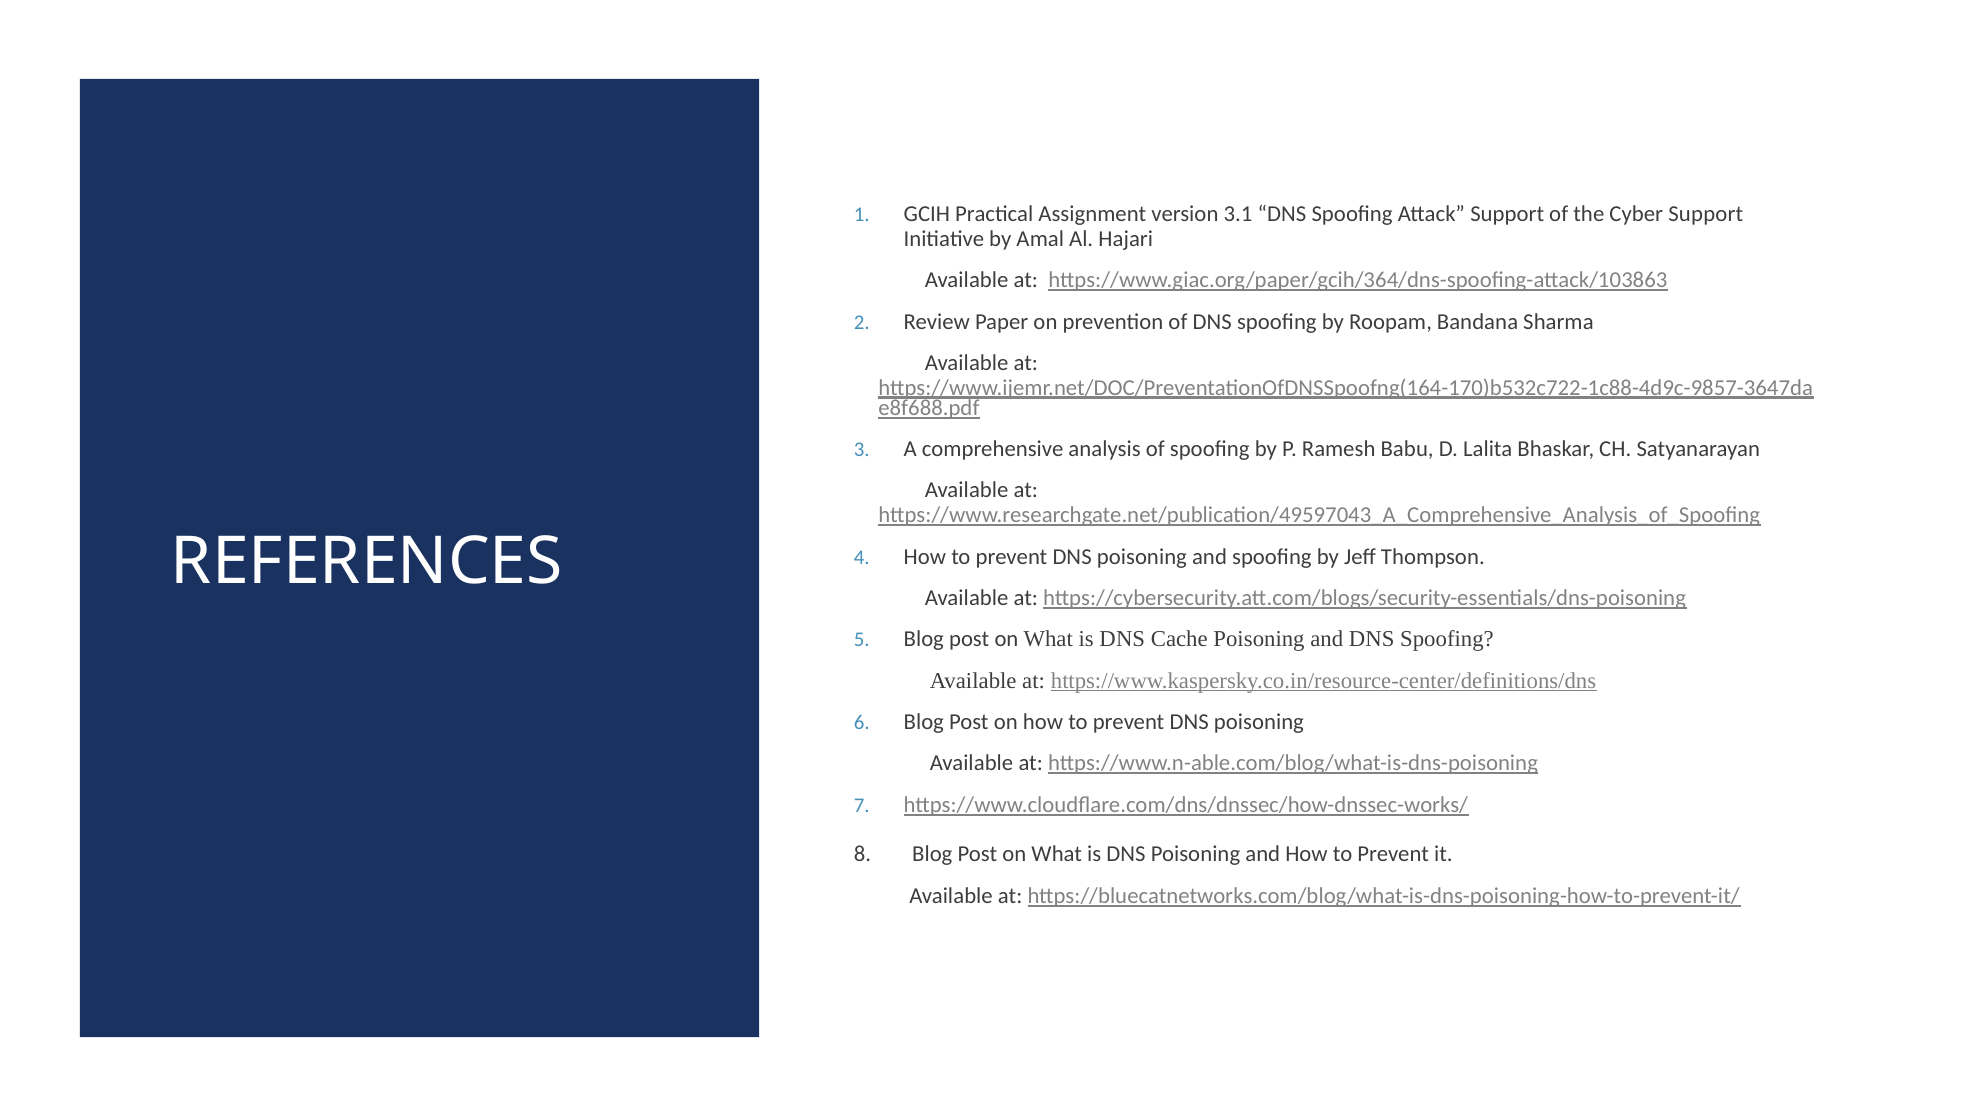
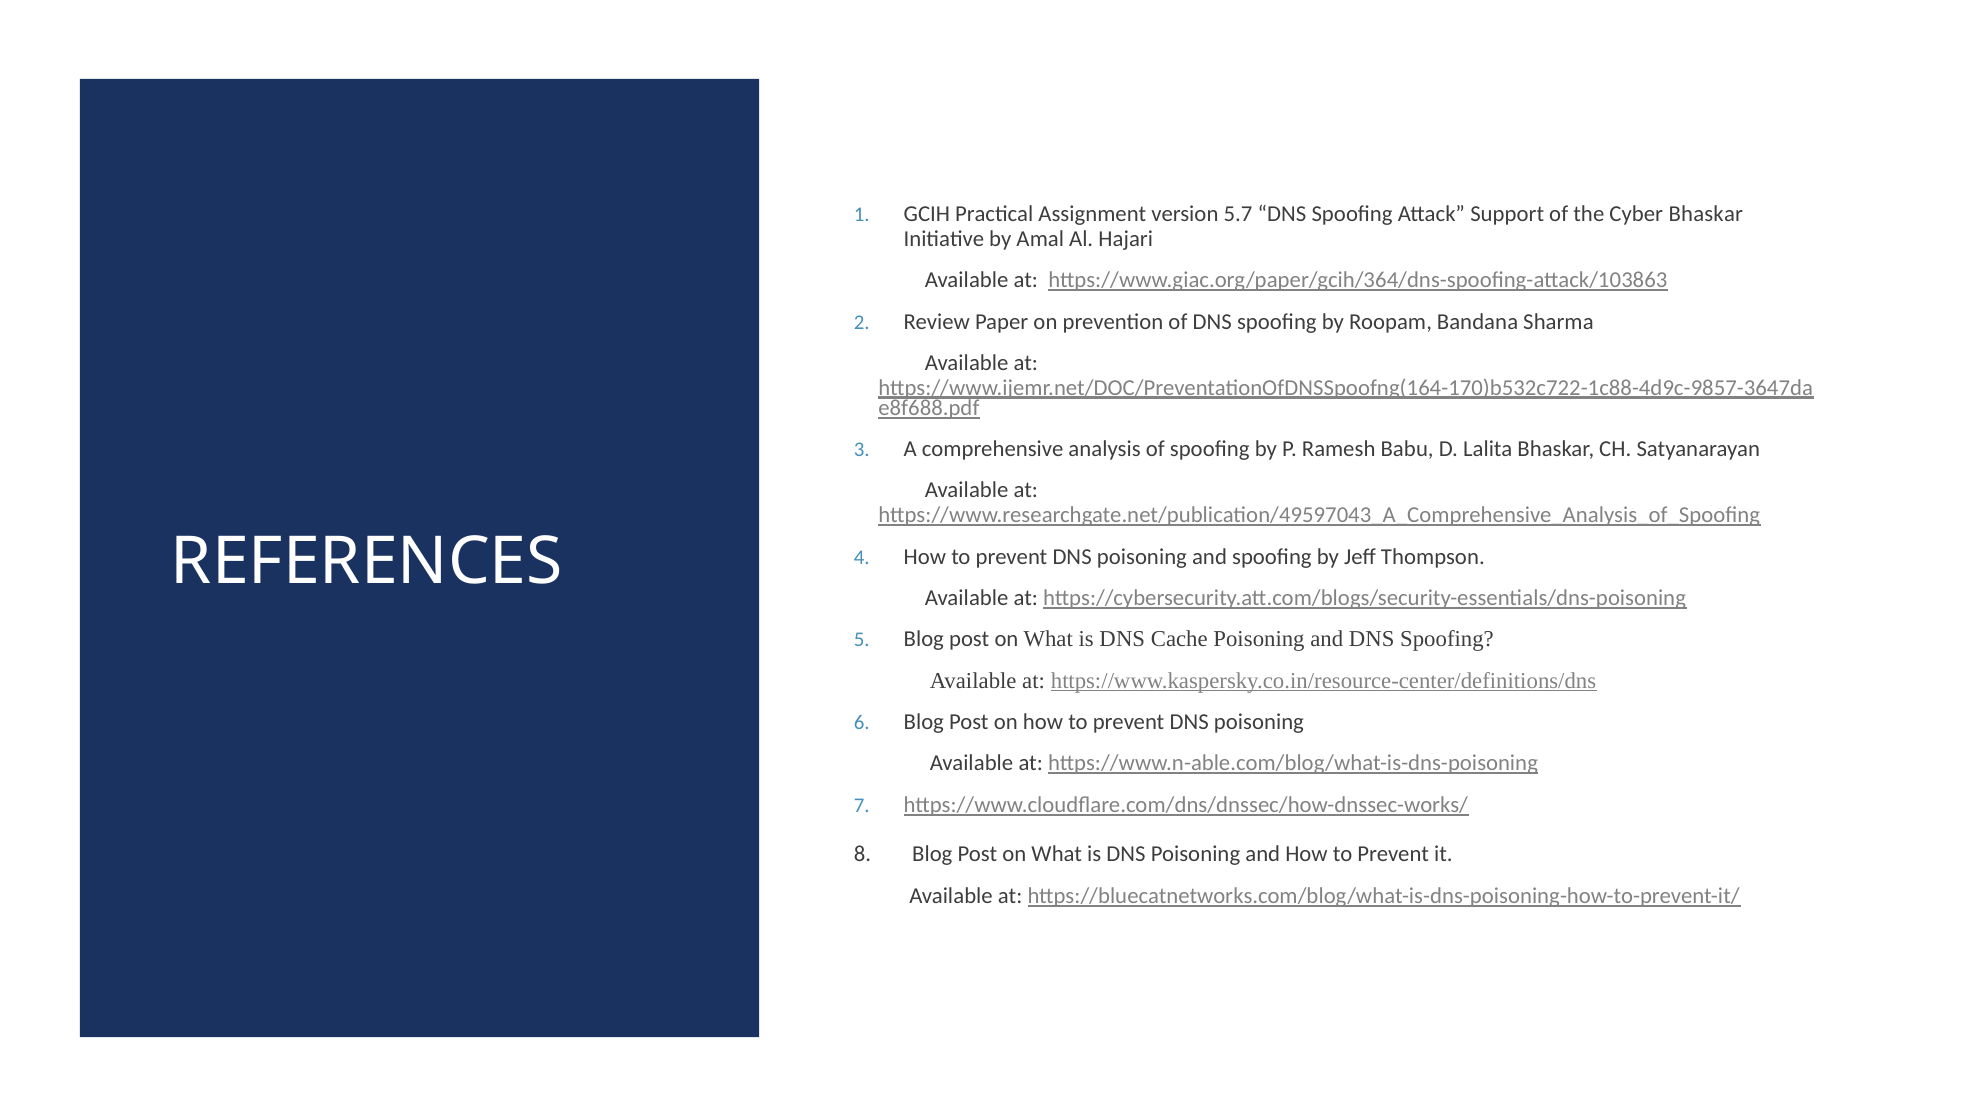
3.1: 3.1 -> 5.7 (1238, 214)
Cyber Support: Support -> Bhaskar (1706, 214)
